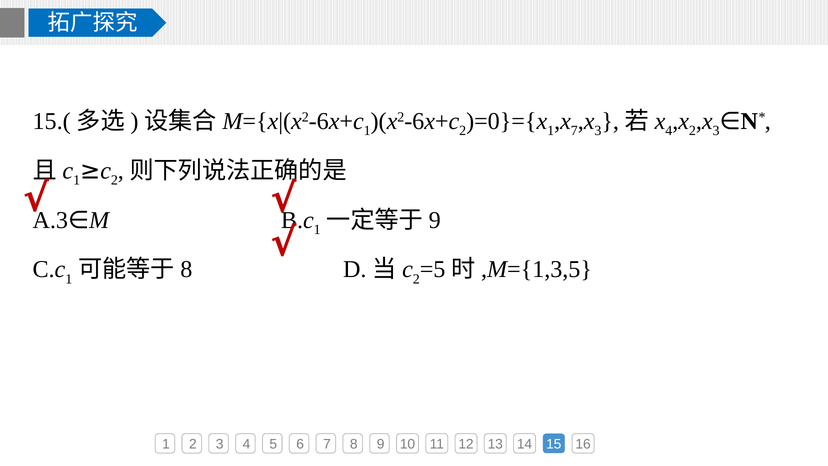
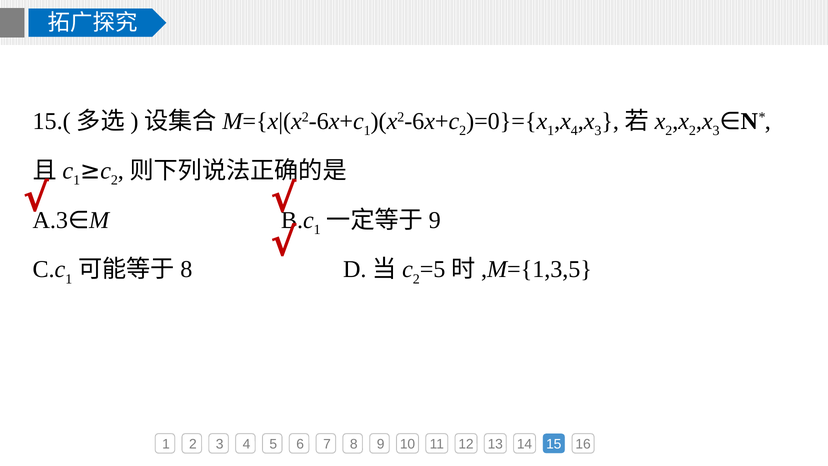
7: 7 -> 4 (574, 130)
4: 4 -> 2 (669, 130)
